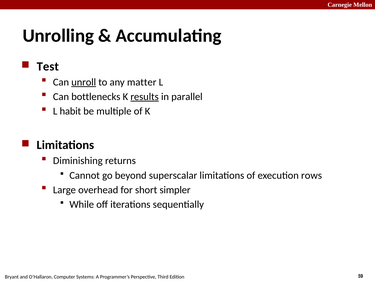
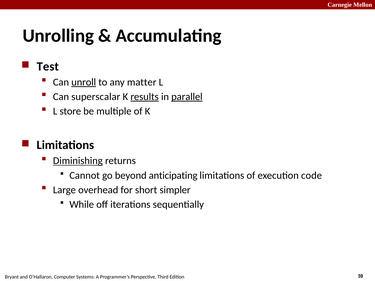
bottlenecks: bottlenecks -> superscalar (96, 97)
parallel underline: none -> present (187, 97)
habit: habit -> store (70, 111)
Diminishing underline: none -> present (78, 161)
superscalar: superscalar -> anticipating (173, 176)
rows: rows -> code (312, 176)
